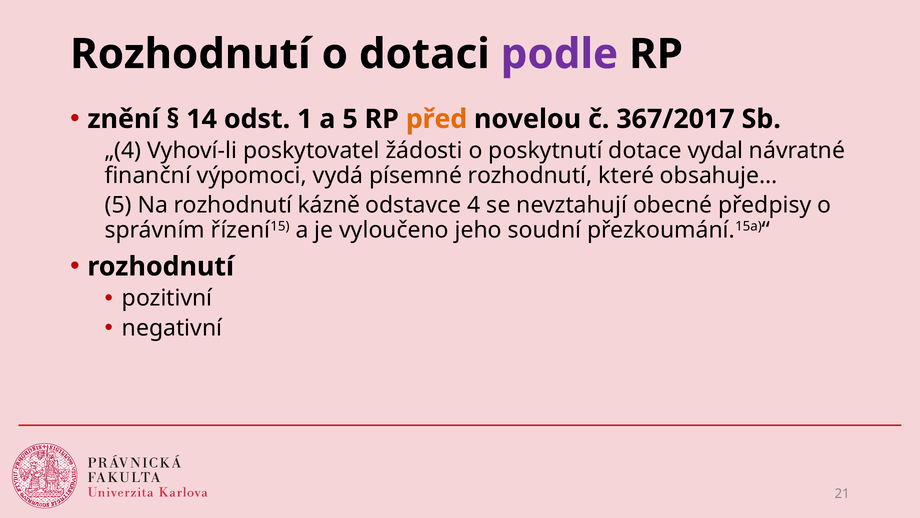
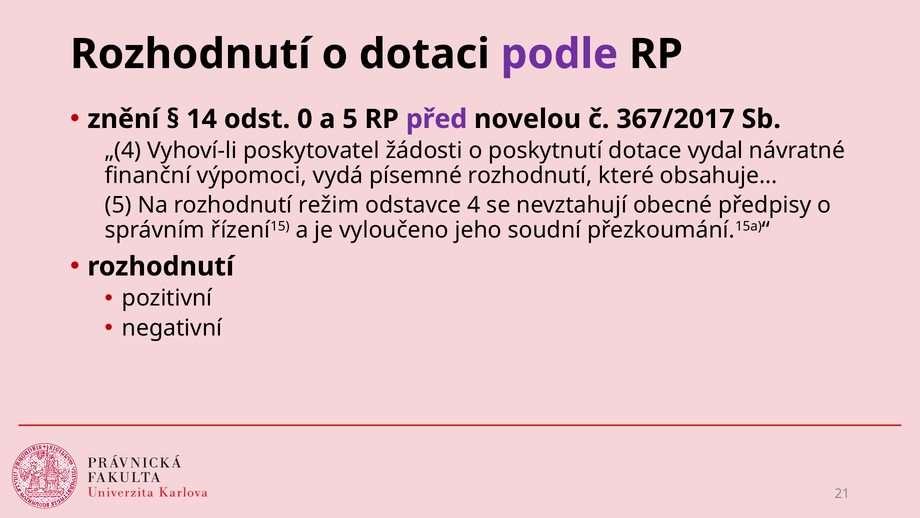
1: 1 -> 0 (305, 119)
před colour: orange -> purple (437, 119)
kázně: kázně -> režim (329, 205)
